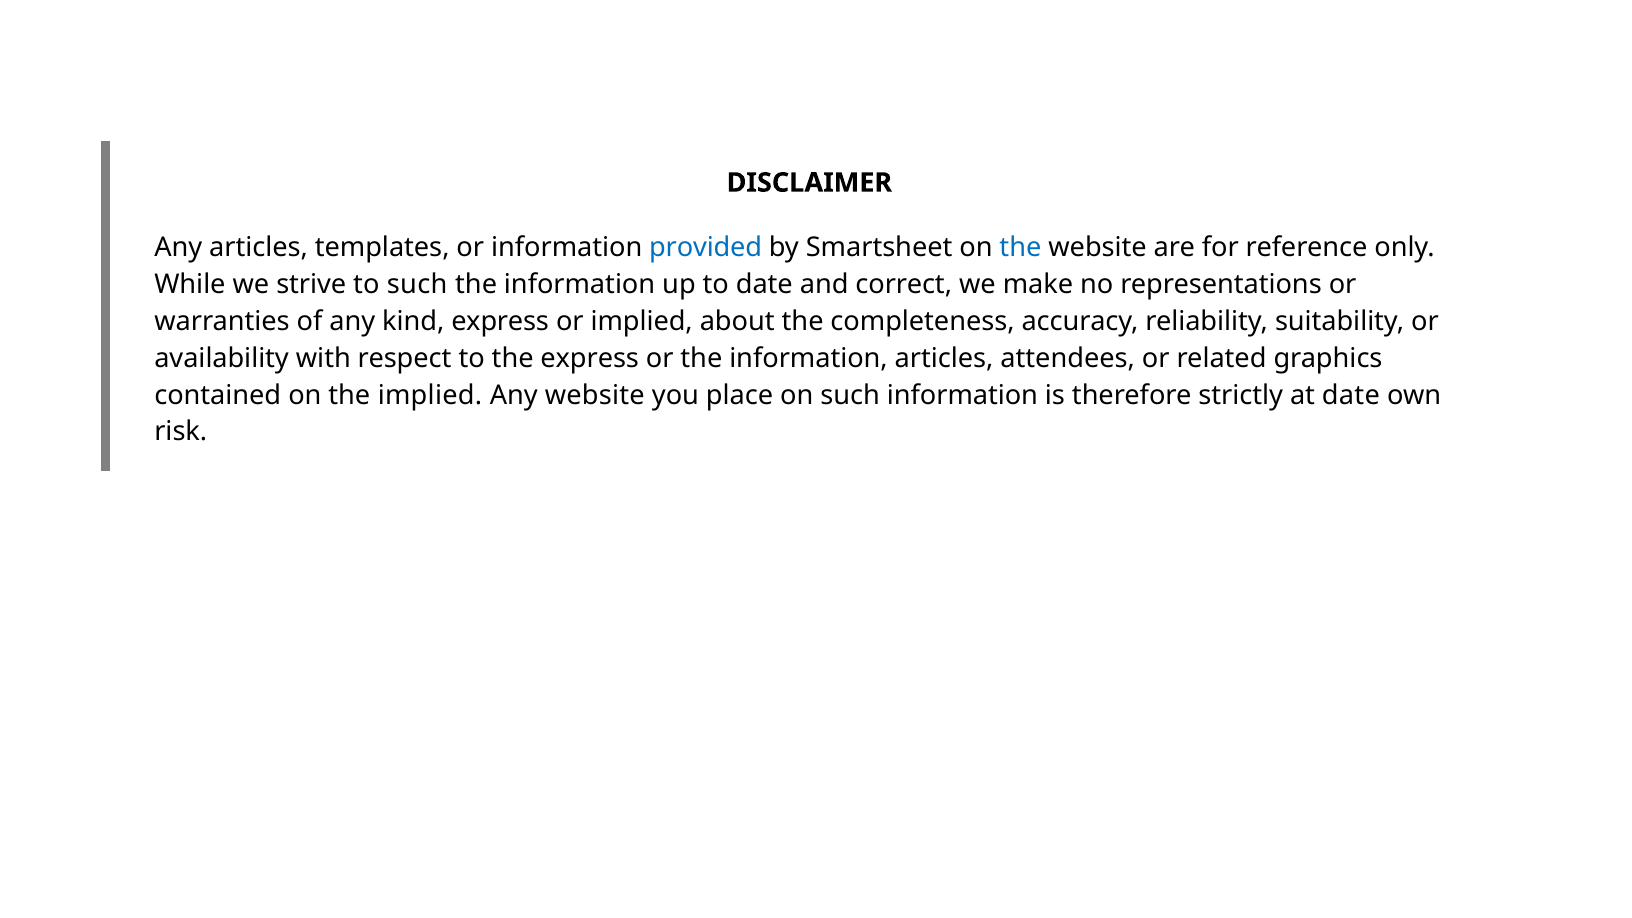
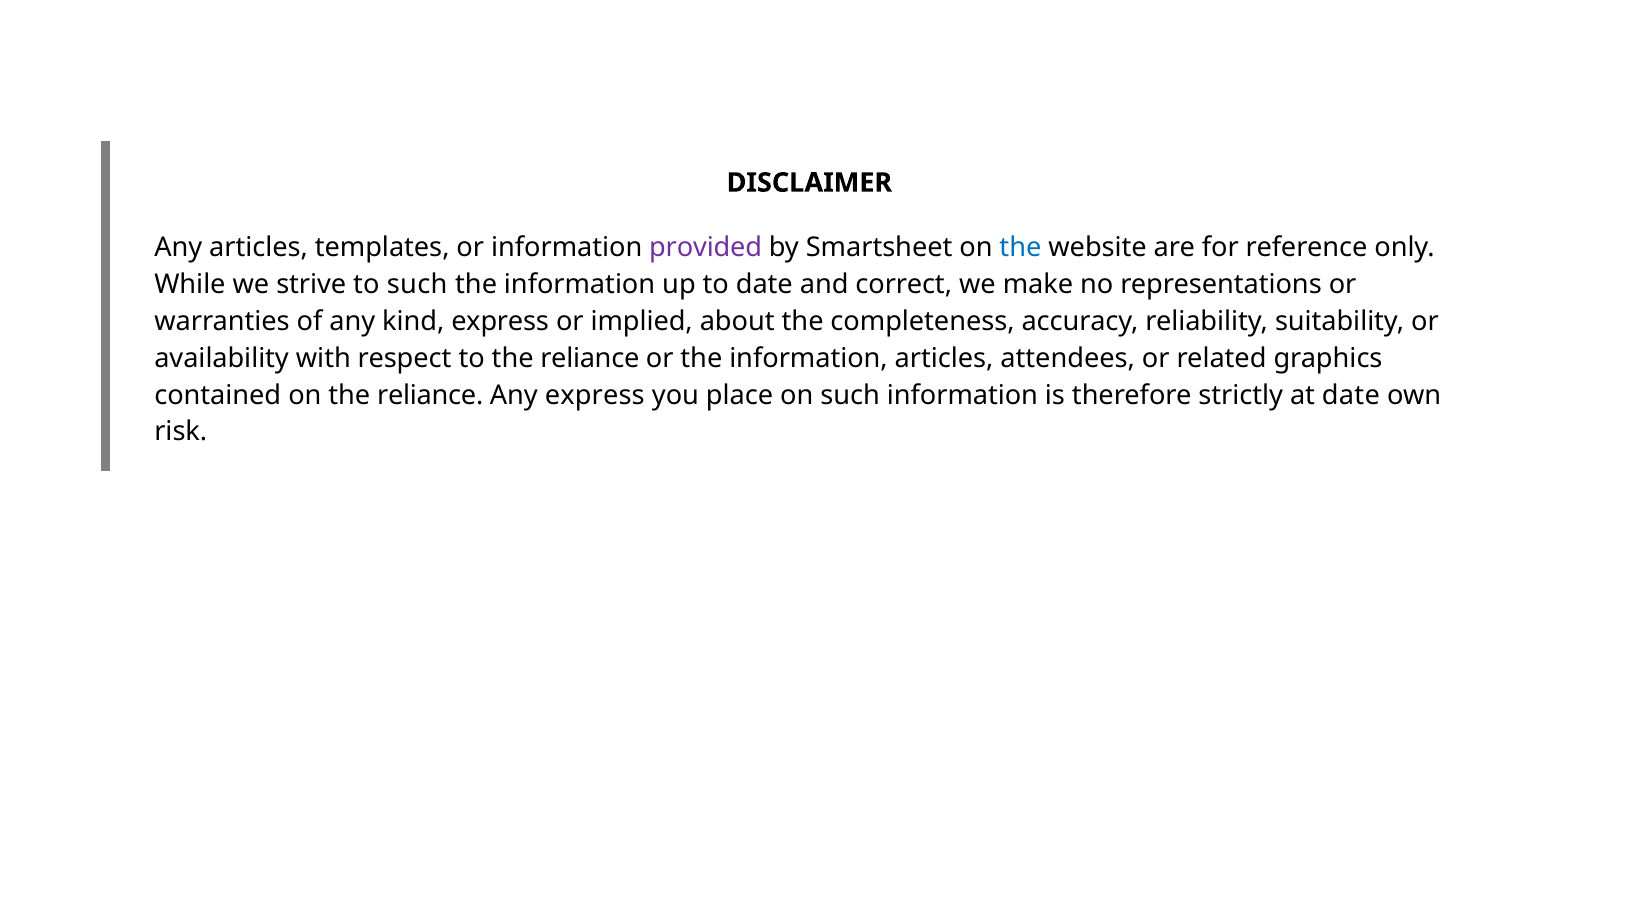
provided colour: blue -> purple (706, 247)
to the express: express -> reliance (590, 358)
on the implied: implied -> reliance (430, 395)
Any website: website -> express (595, 395)
